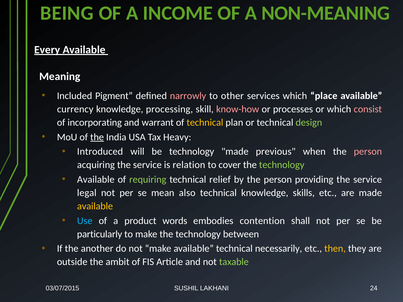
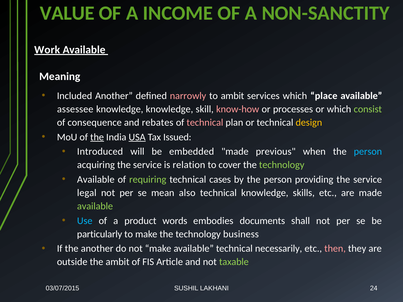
BEING: BEING -> VALUE (67, 13)
NON-MEANING: NON-MEANING -> NON-SANCTITY (326, 13)
Every: Every -> Work (47, 50)
Included Pigment: Pigment -> Another (114, 96)
to other: other -> ambit (232, 96)
currency: currency -> assessee (75, 109)
knowledge processing: processing -> knowledge (170, 109)
consist colour: pink -> light green (368, 109)
incorporating: incorporating -> consequence (95, 123)
warrant: warrant -> rebates (158, 123)
technical colour: yellow -> pink (205, 123)
design colour: light green -> yellow (309, 123)
USA underline: none -> present (137, 137)
Heavy: Heavy -> Issued (177, 137)
be technology: technology -> embedded (192, 152)
person colour: pink -> light blue (368, 152)
relief: relief -> cases (220, 180)
available colour: yellow -> light green (95, 206)
contention: contention -> documents (262, 221)
between: between -> business (241, 234)
then colour: yellow -> pink (335, 249)
